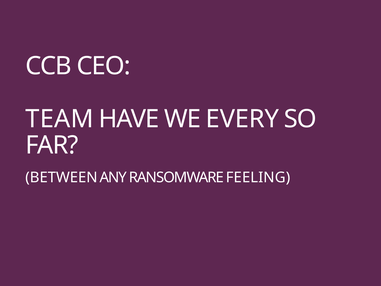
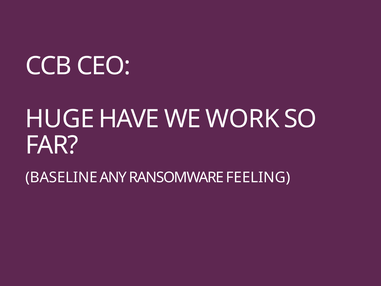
TEAM: TEAM -> HUGE (60, 119)
EVERY: EVERY -> WORK (243, 119)
BETWEEN: BETWEEN -> BASELINE (62, 177)
